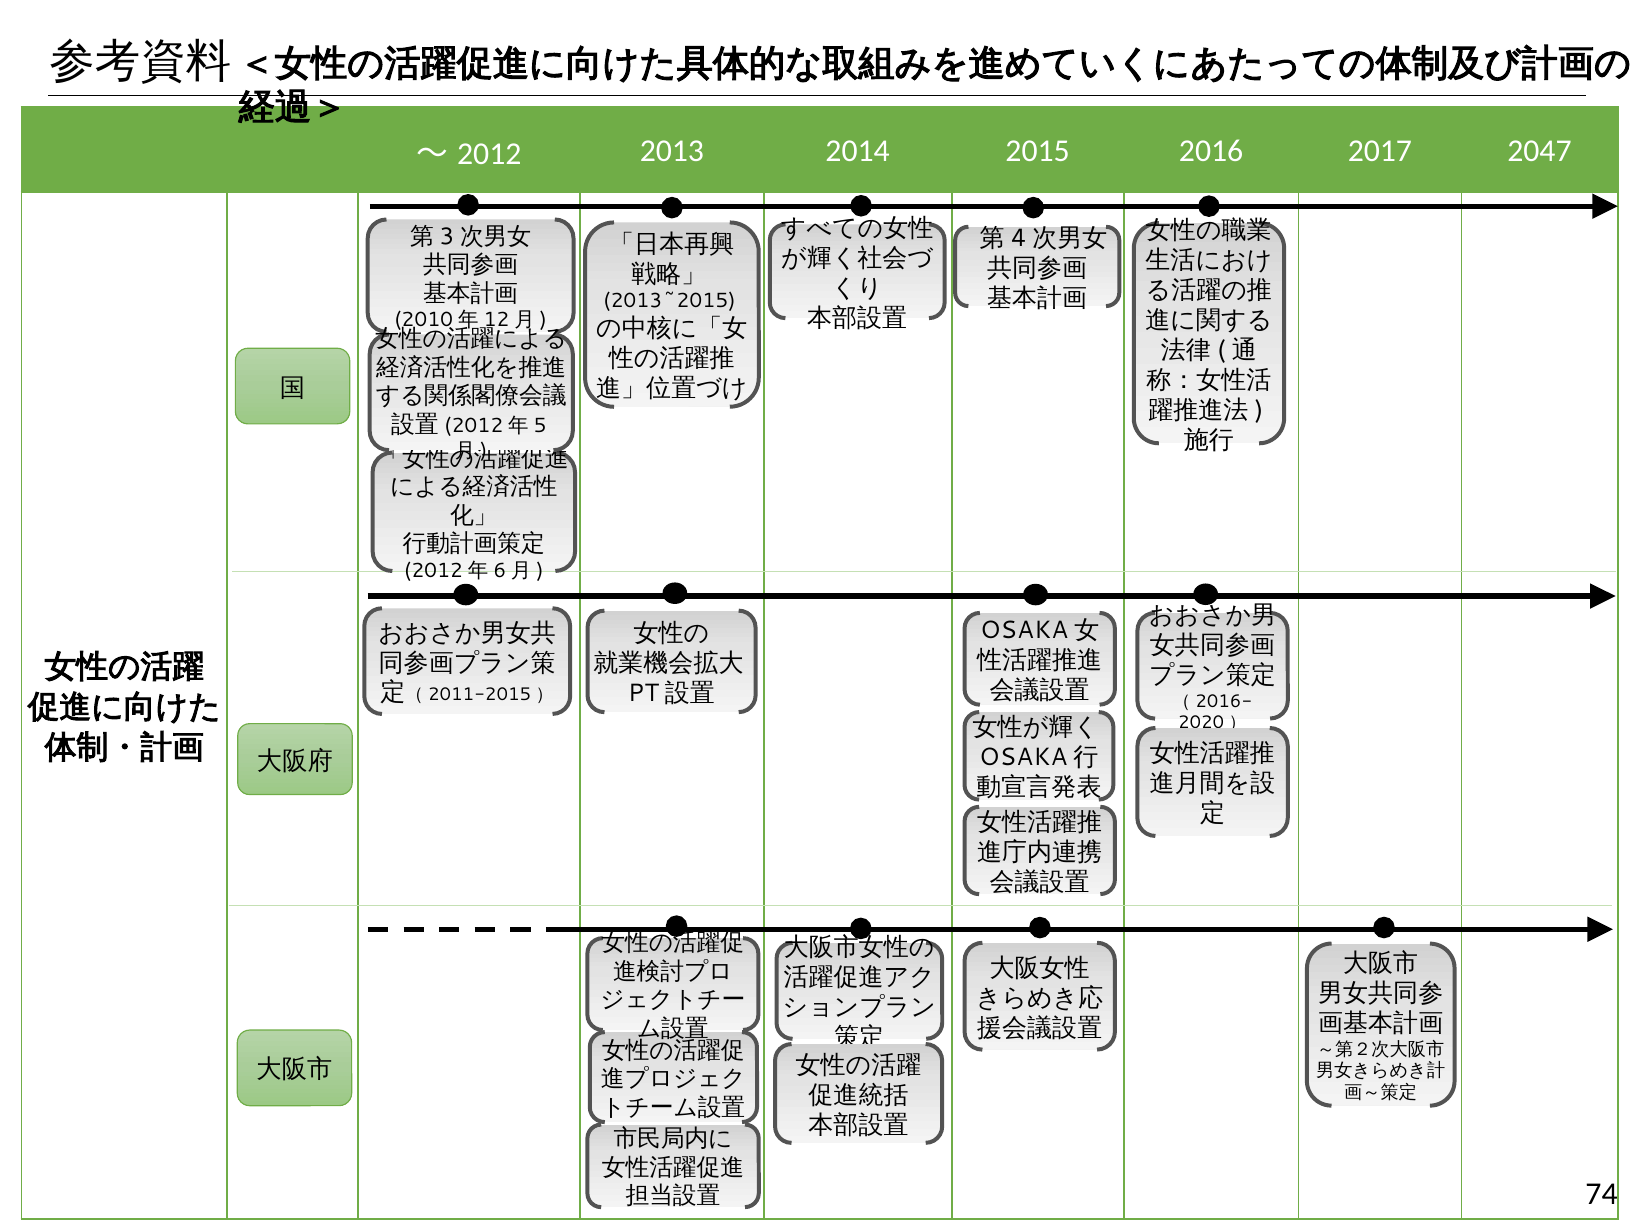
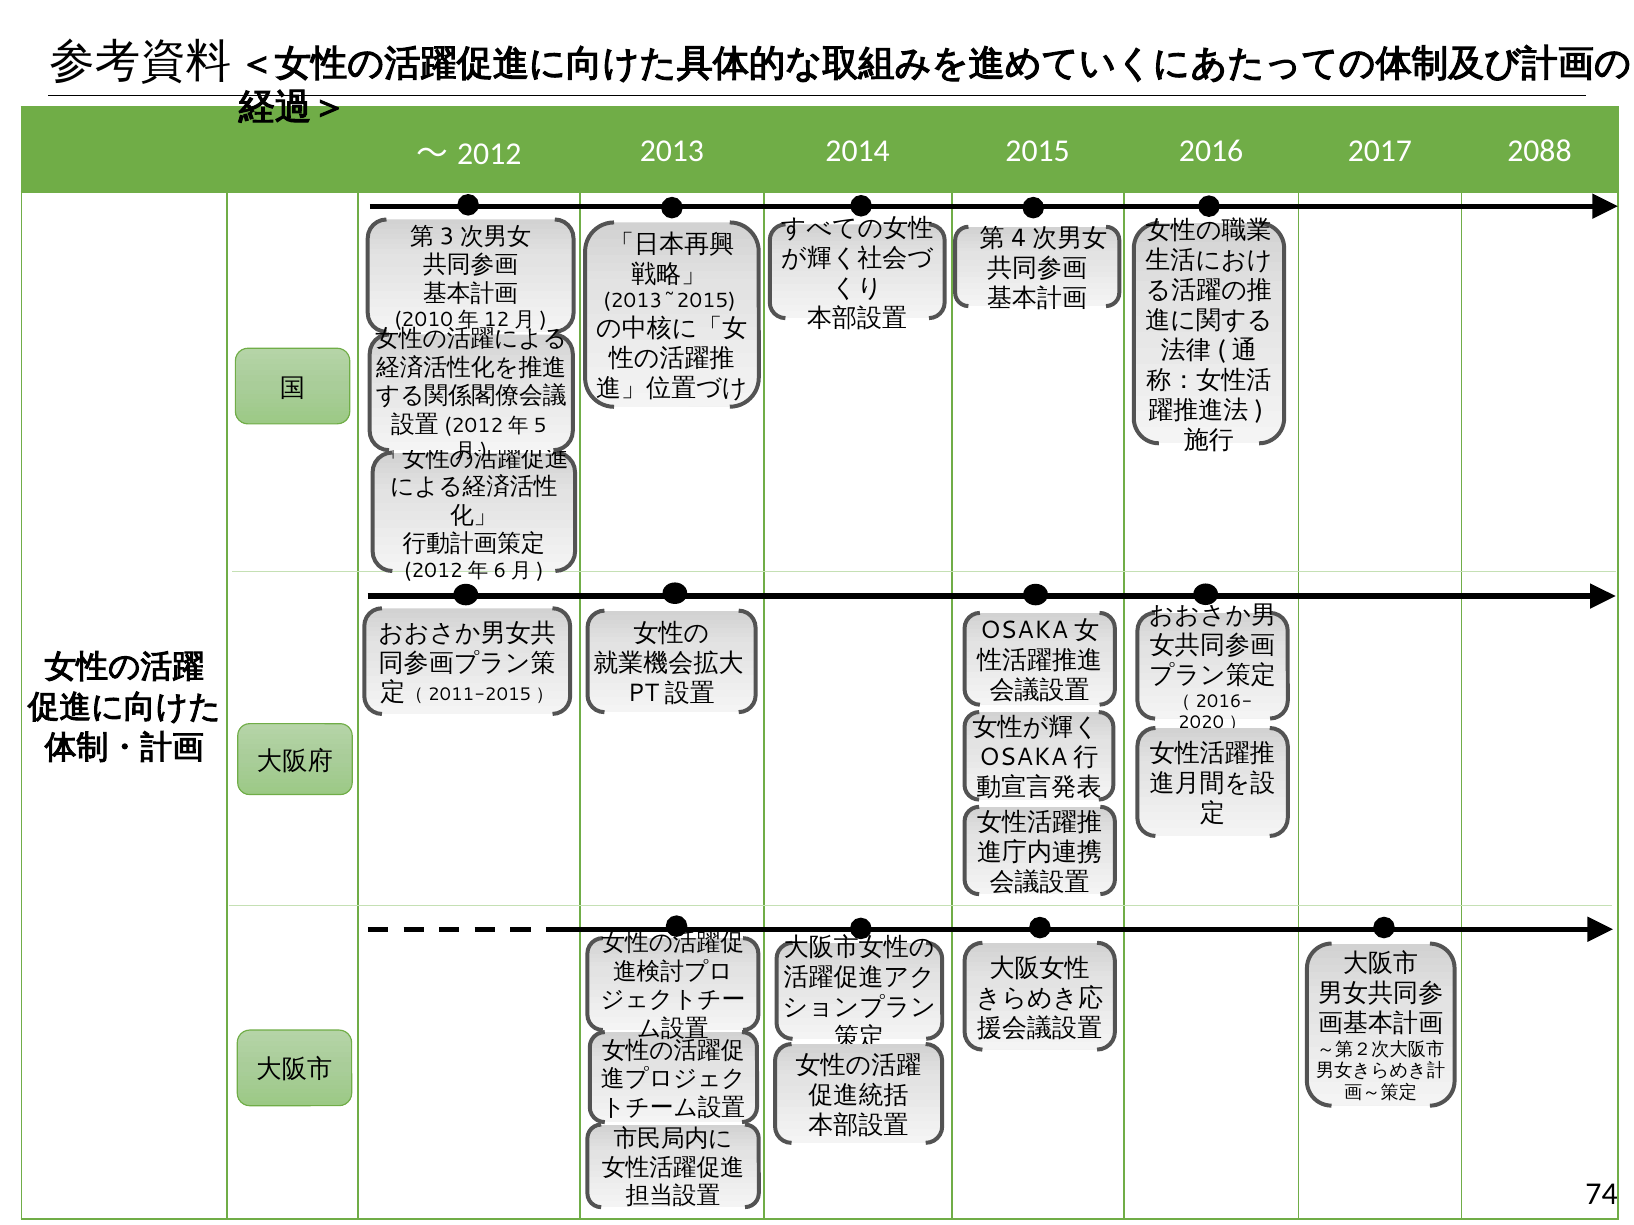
2047: 2047 -> 2088 (1539, 151)
